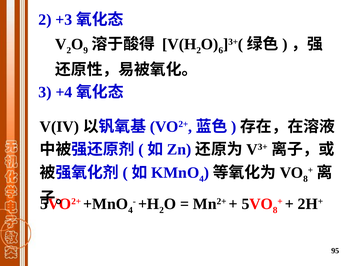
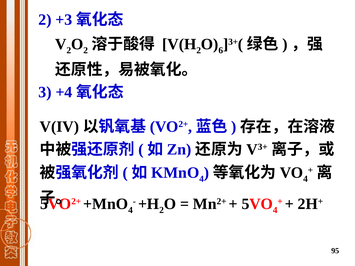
9: 9 -> 2 (86, 50)
8: 8 -> 4 (305, 179)
8: 8 -> 4 (275, 210)
